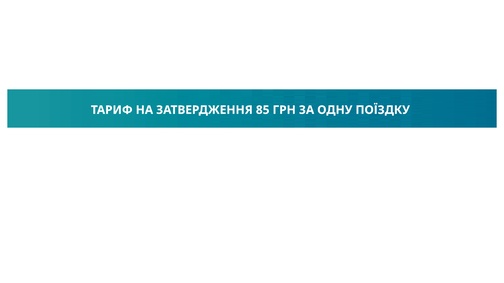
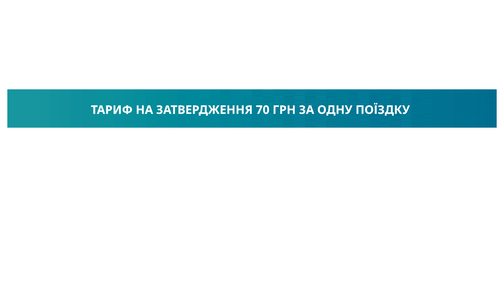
85: 85 -> 70 (263, 110)
